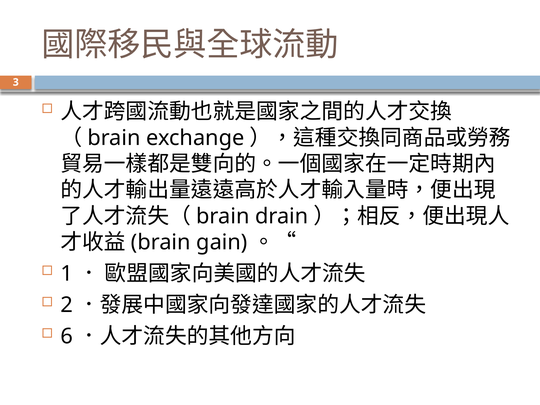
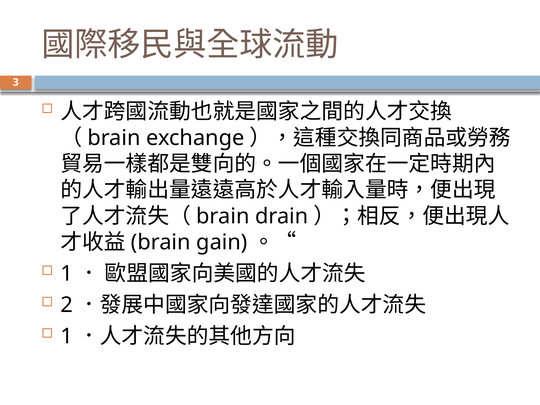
6: 6 -> 1 (67, 336)
